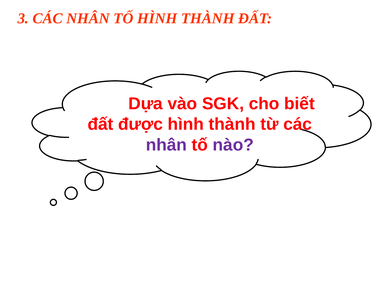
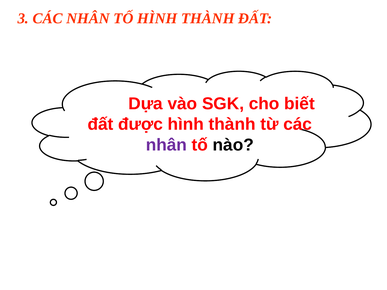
nào colour: purple -> black (233, 145)
